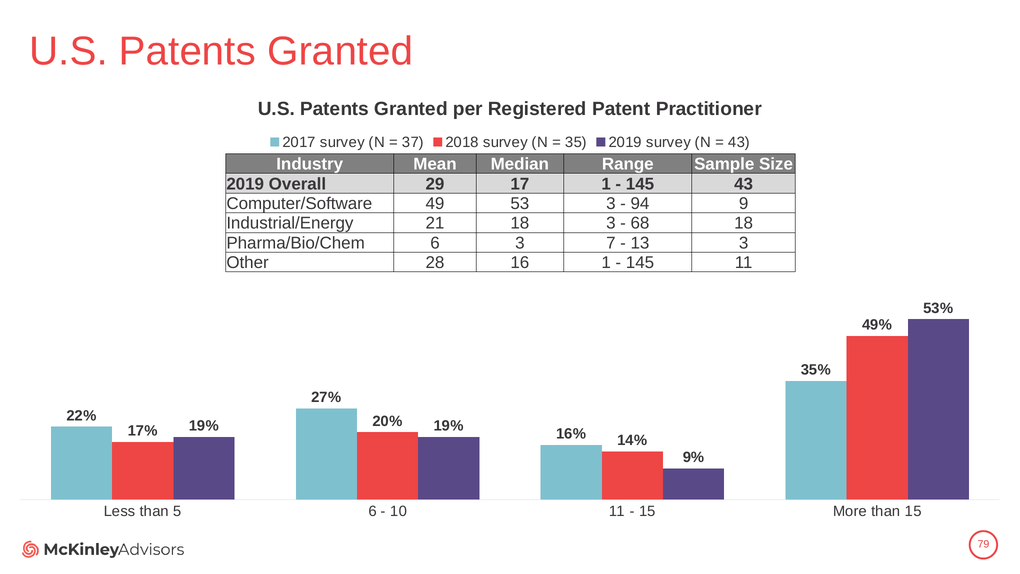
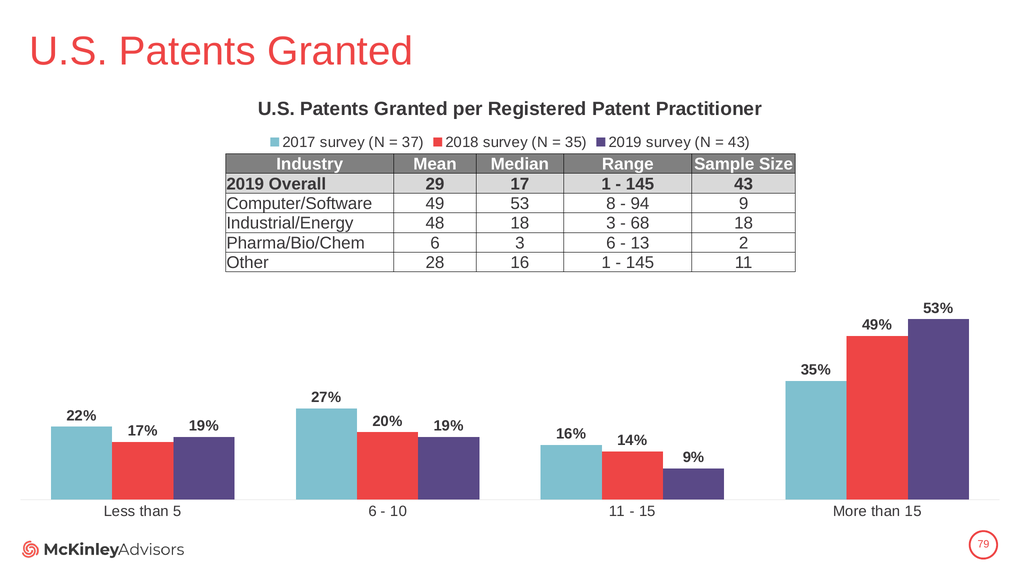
53 3: 3 -> 8 (611, 204)
21: 21 -> 48 (435, 223)
3 7: 7 -> 6 (611, 243)
13 3: 3 -> 2 (744, 243)
